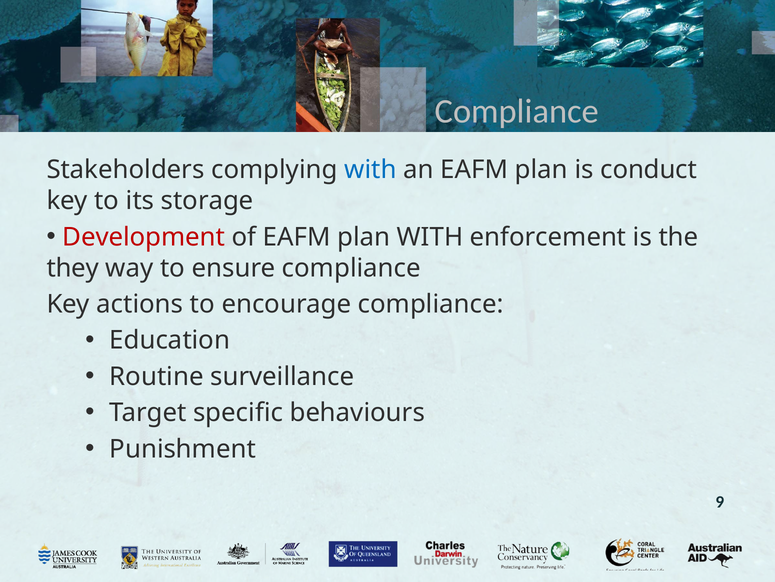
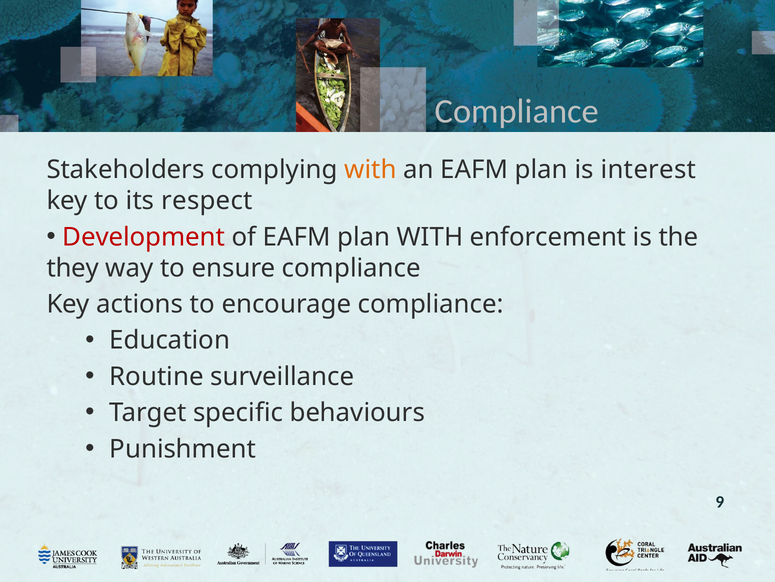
with colour: blue -> orange (370, 170)
conduct: conduct -> interest (648, 170)
storage: storage -> respect (207, 201)
